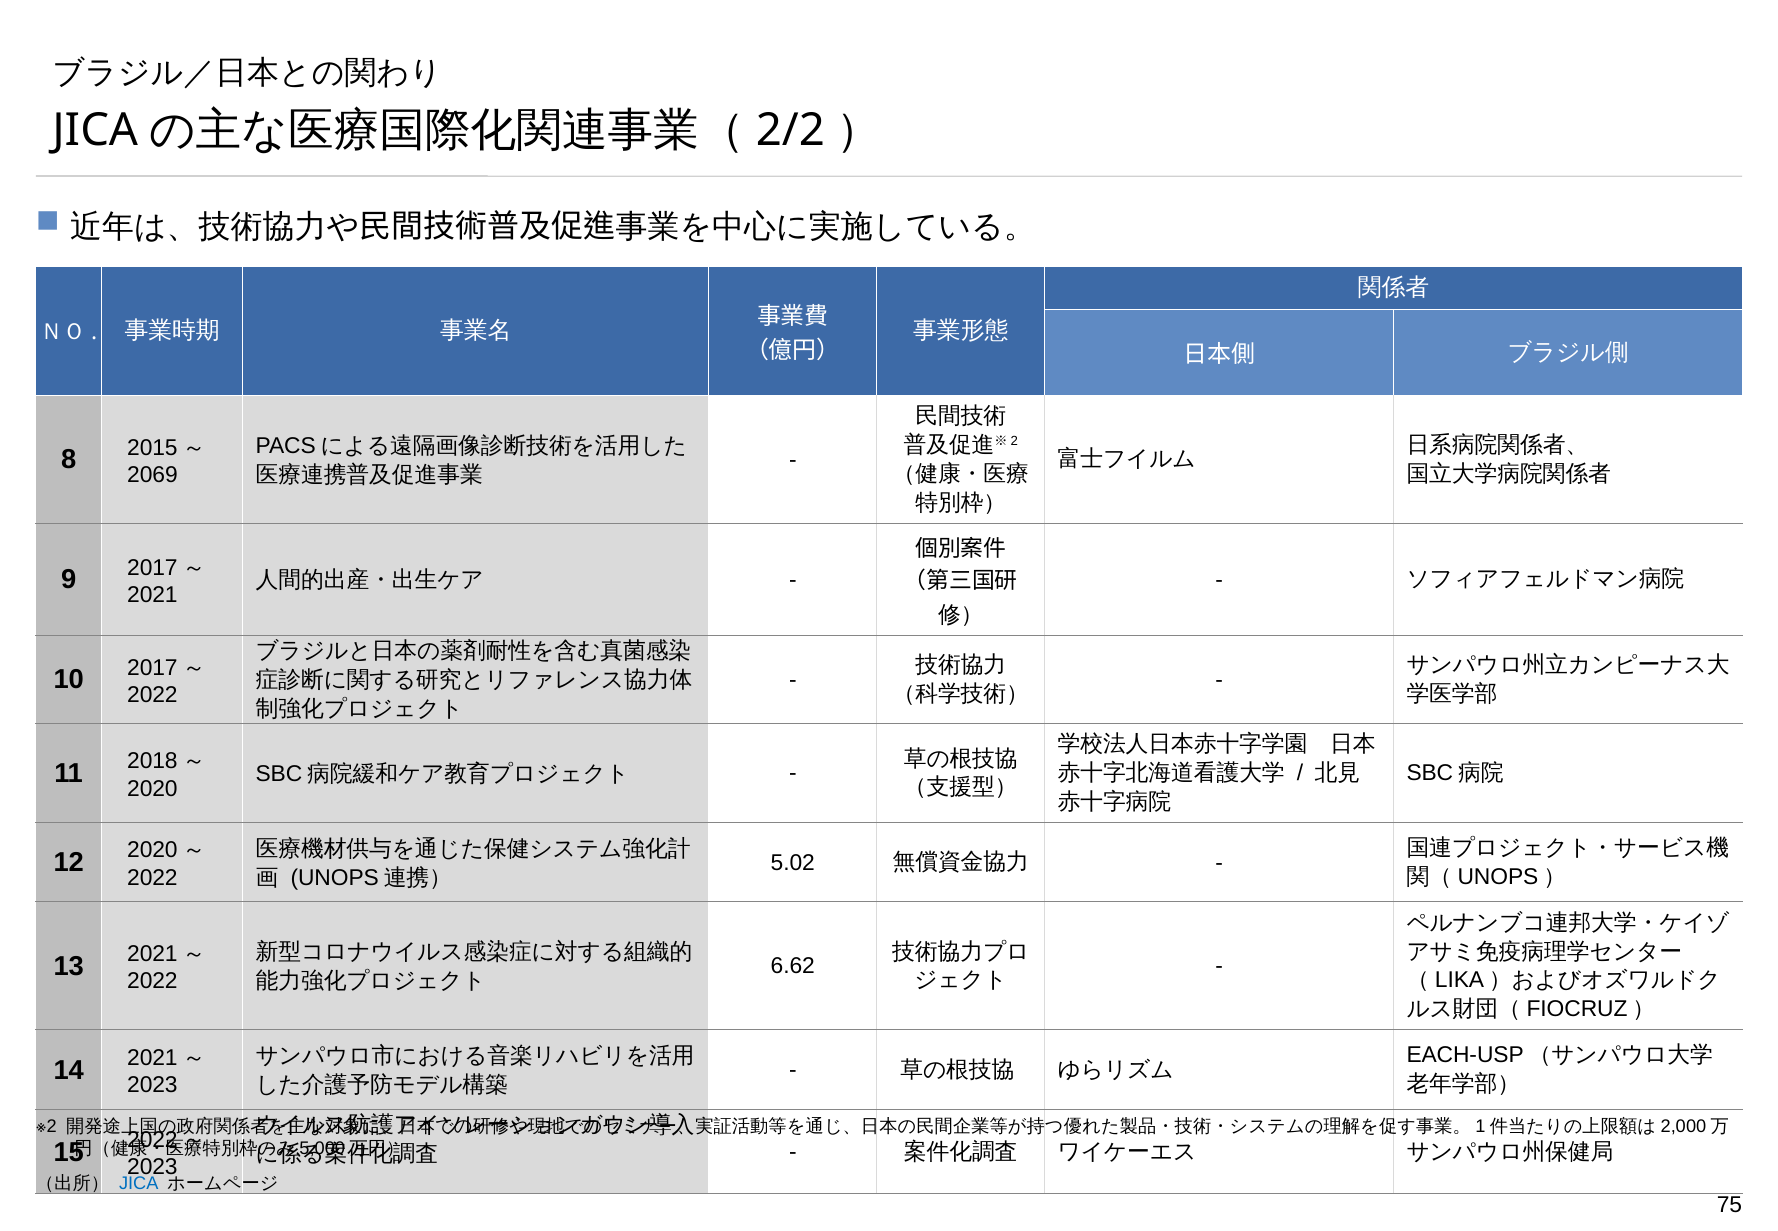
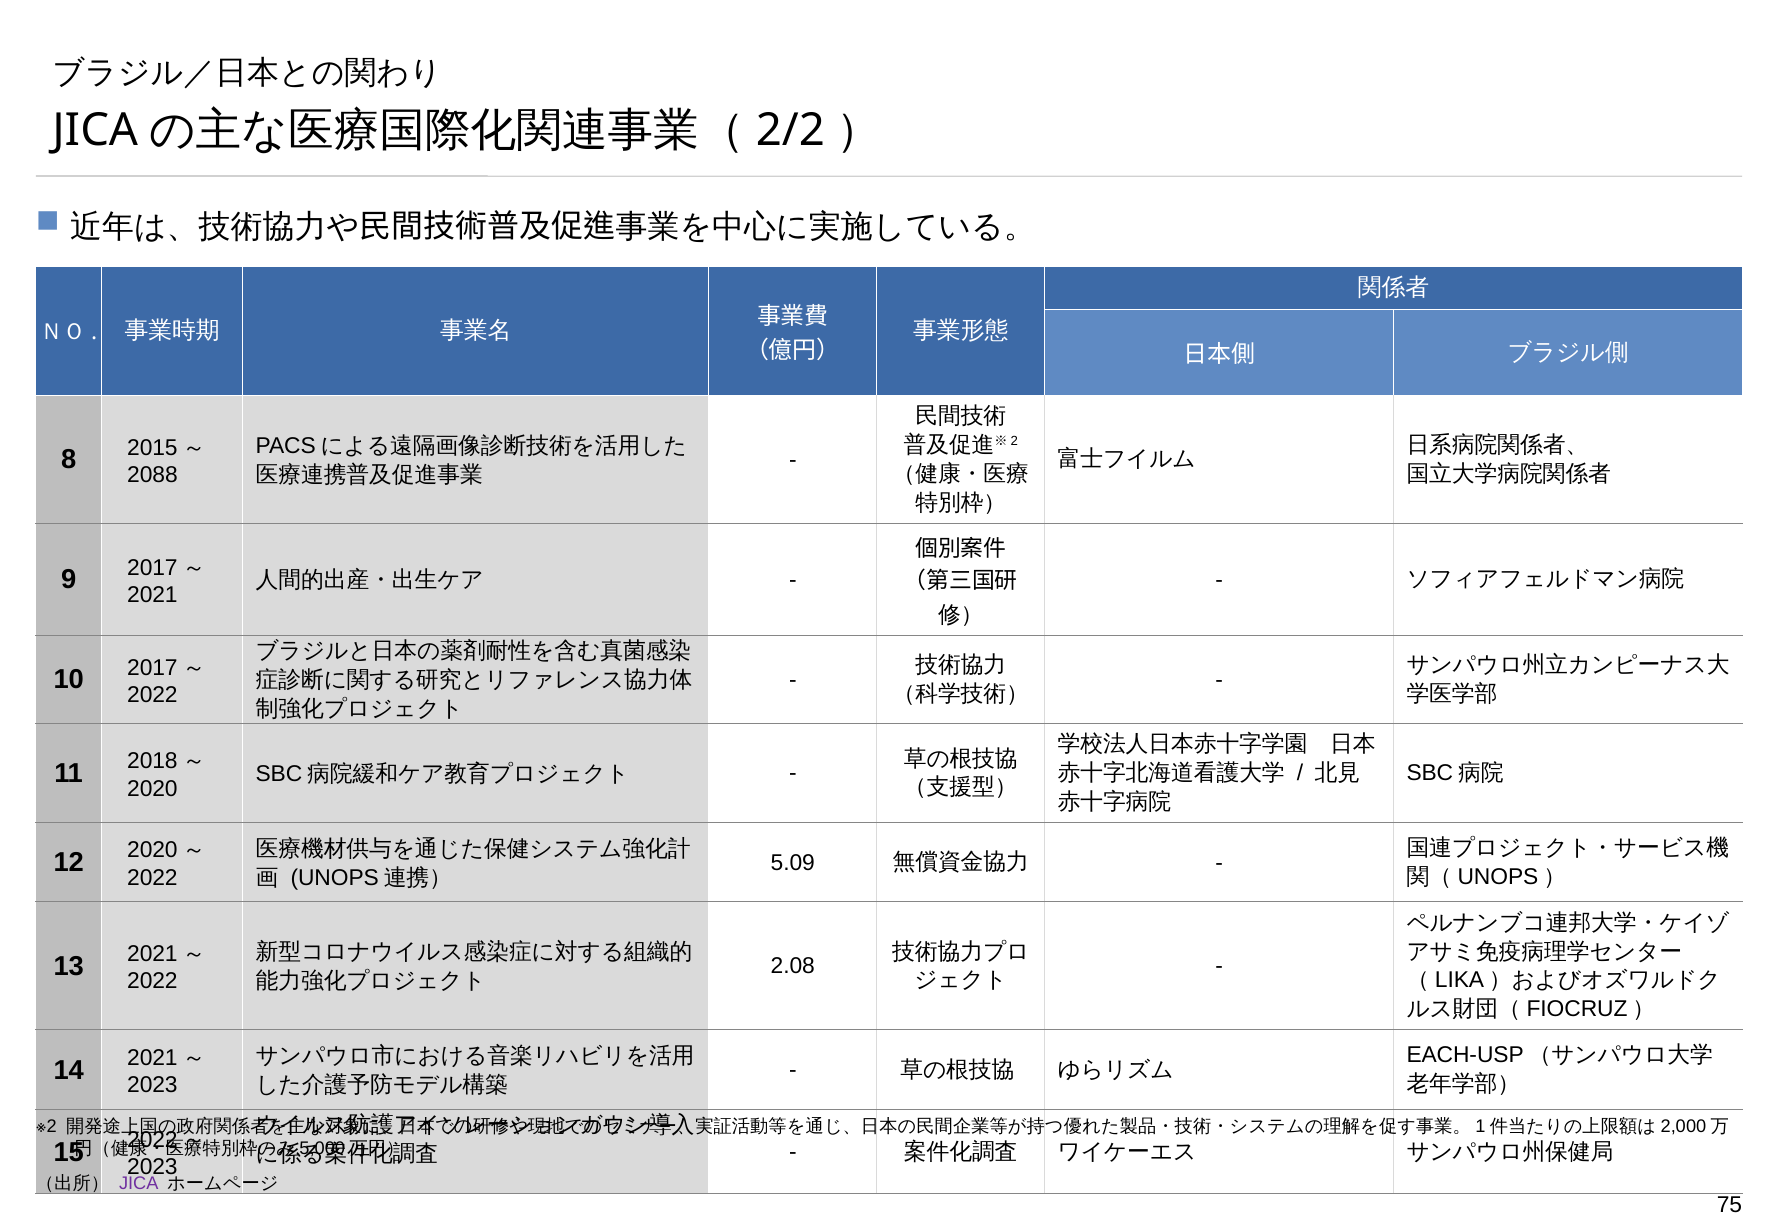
2069: 2069 -> 2088 (152, 475)
5.02: 5.02 -> 5.09 (793, 863)
6.62: 6.62 -> 2.08 (793, 966)
JICA colour: blue -> purple (139, 1183)
